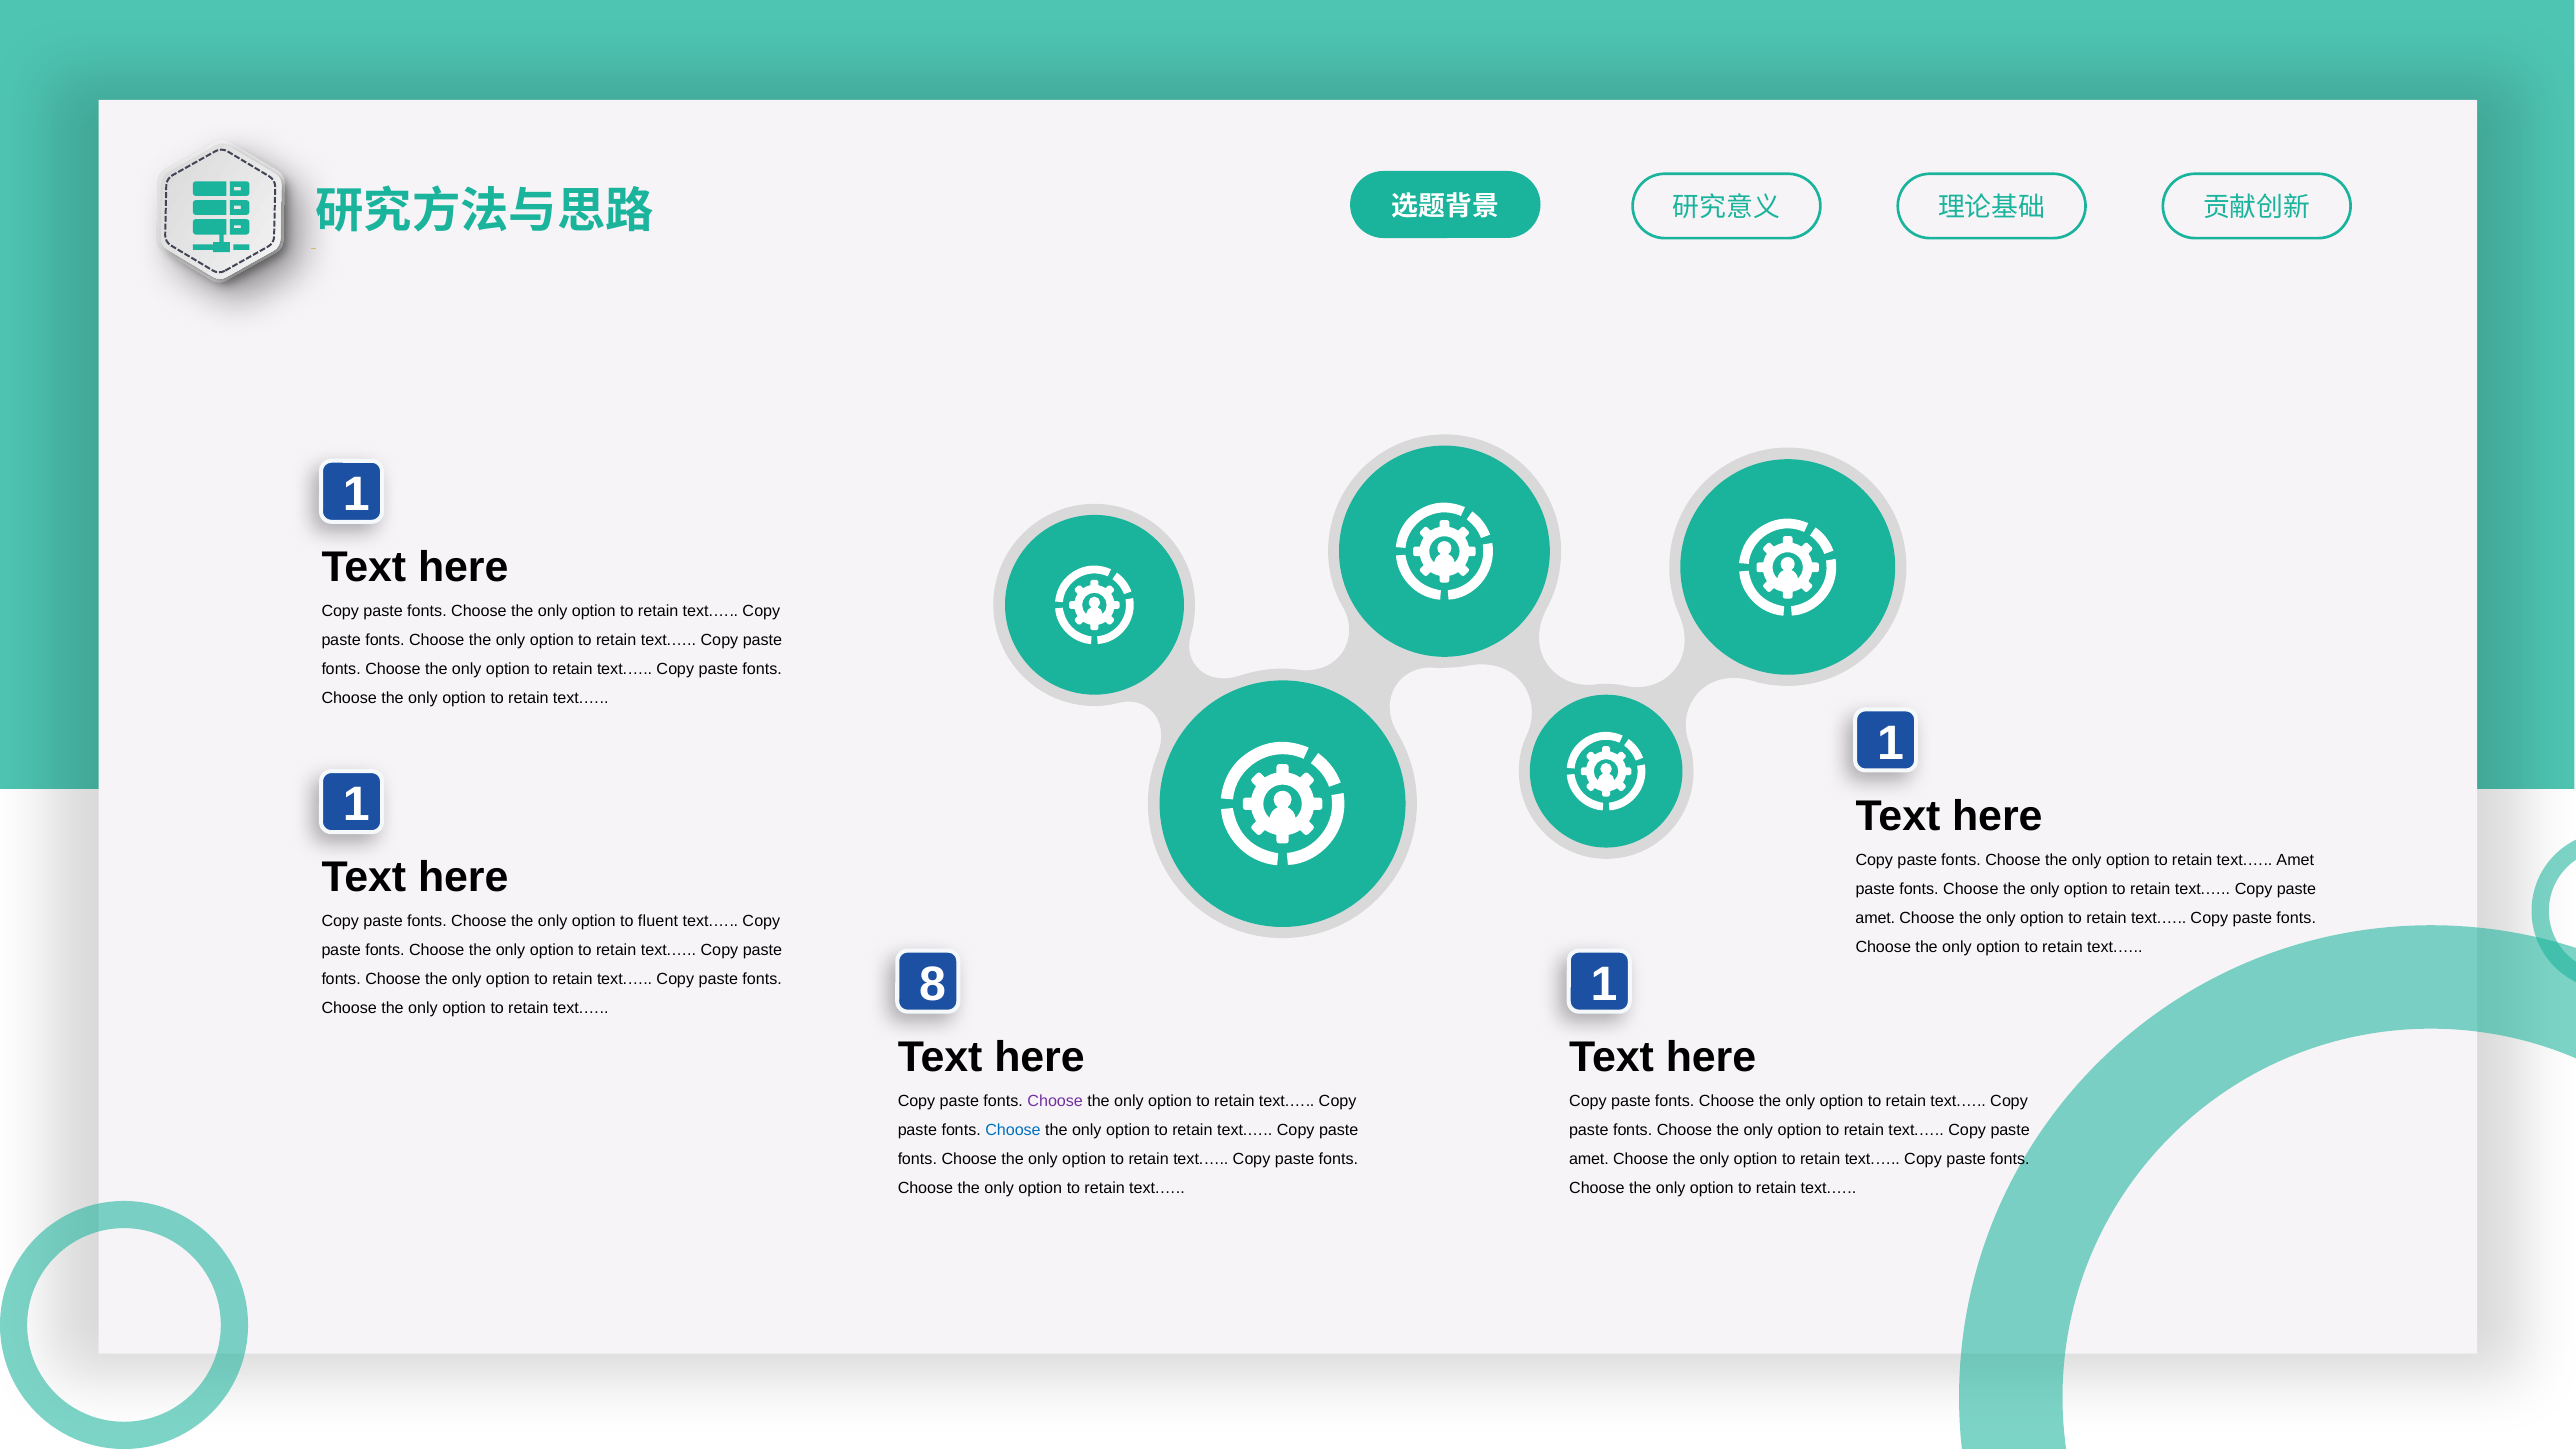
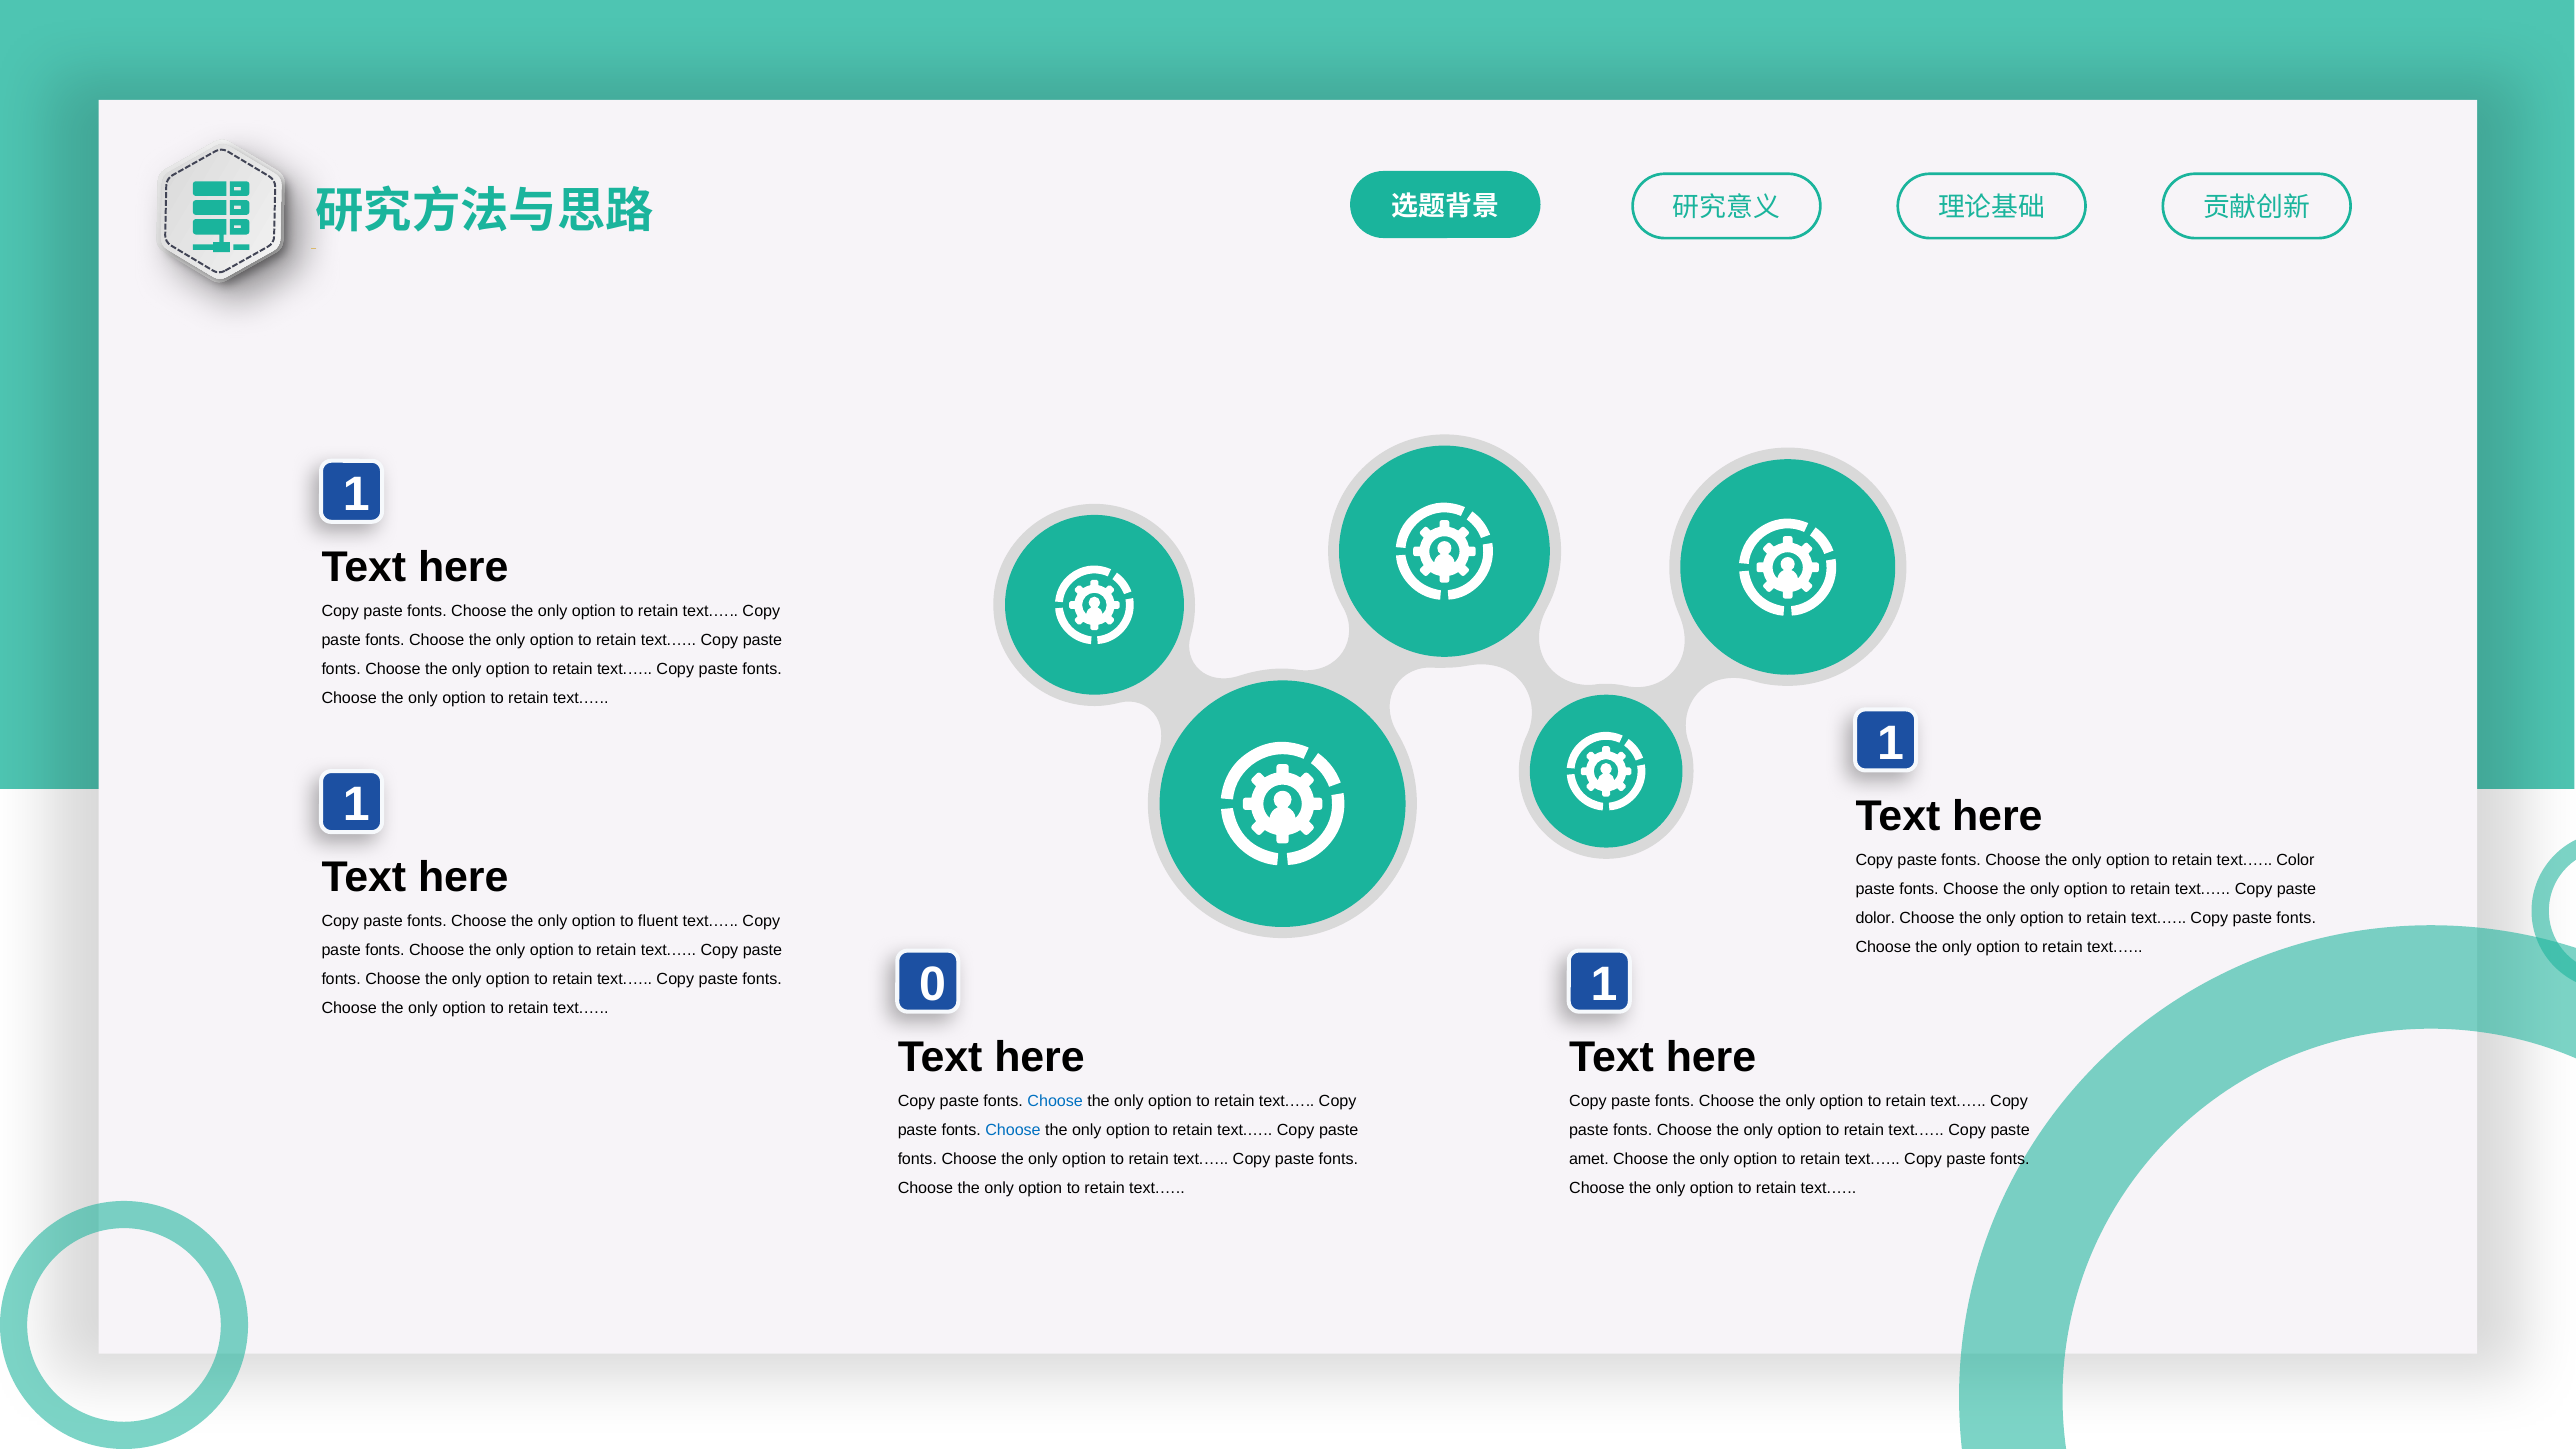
text.… Amet: Amet -> Color (2295, 860)
amet: amet -> dolor (1875, 918)
8: 8 -> 0 (933, 984)
Choose colour: purple -> blue (1055, 1101)
